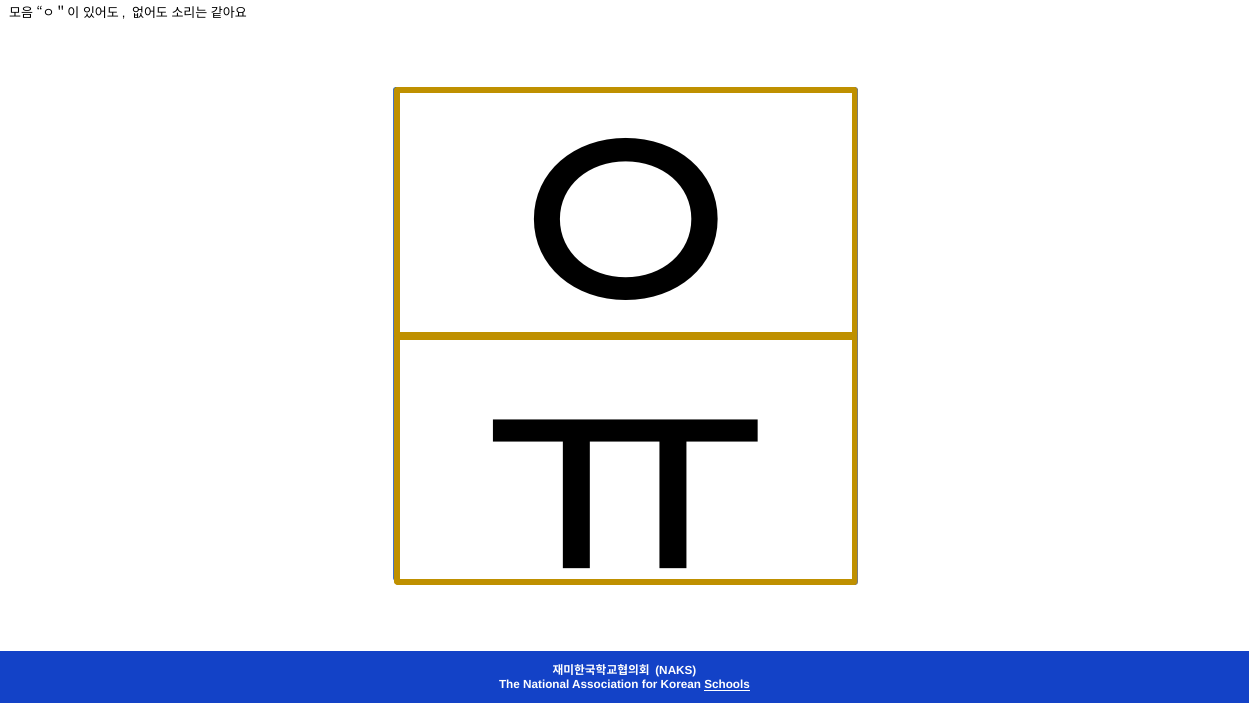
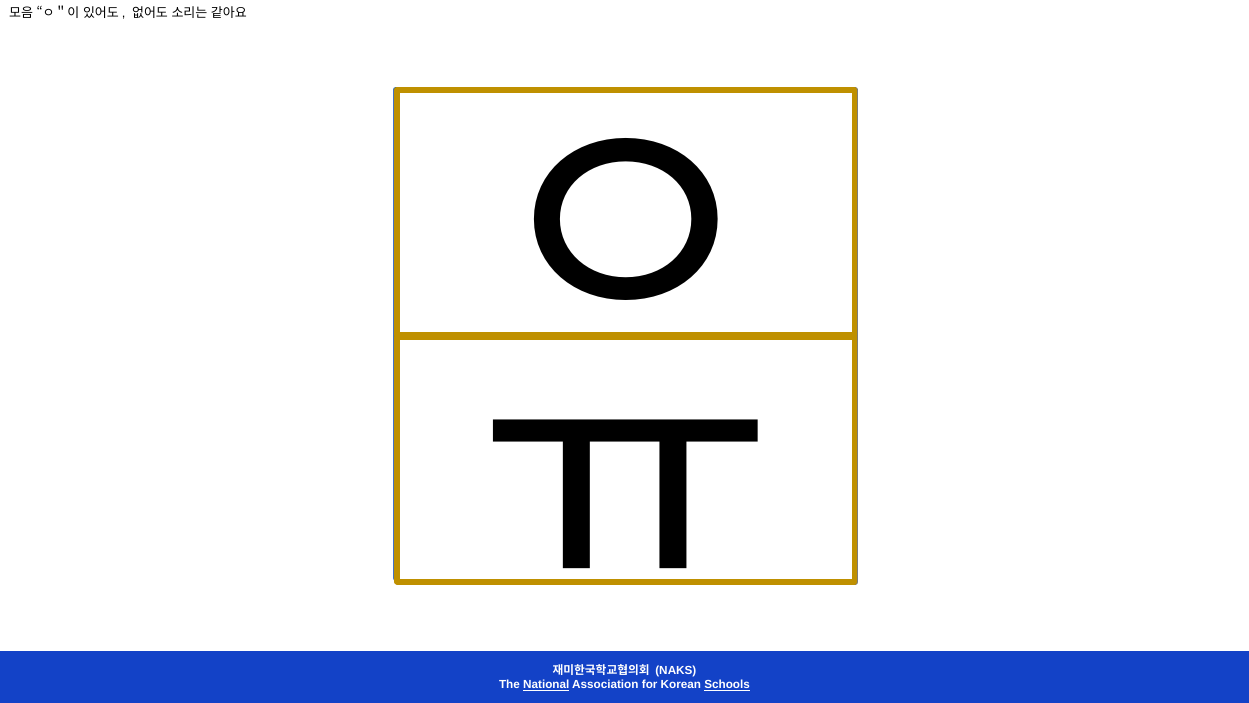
National underline: none -> present (546, 684)
